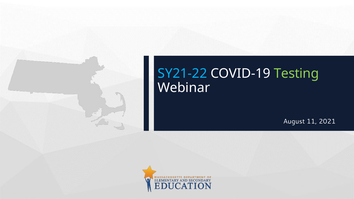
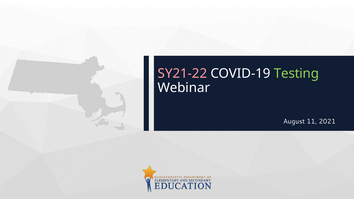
SY21-22 colour: light blue -> pink (182, 73)
